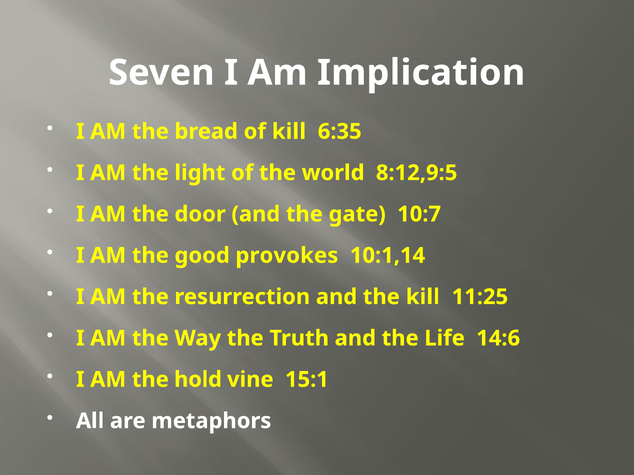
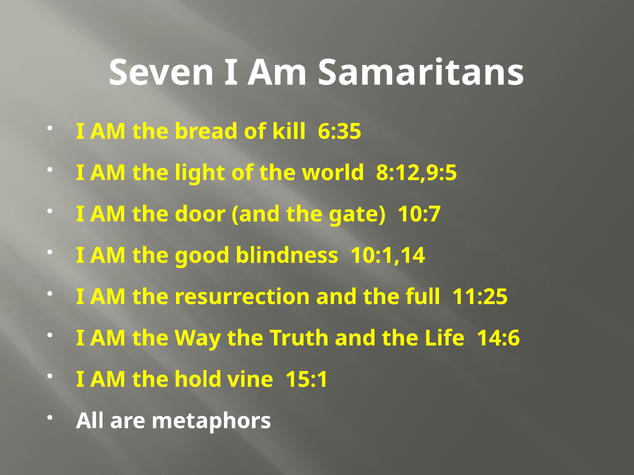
Implication: Implication -> Samaritans (421, 73)
provokes: provokes -> blindness (287, 256)
the kill: kill -> full (423, 297)
